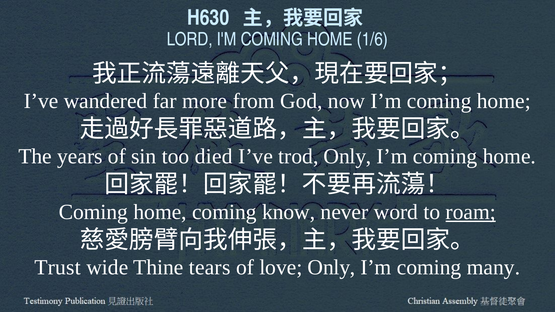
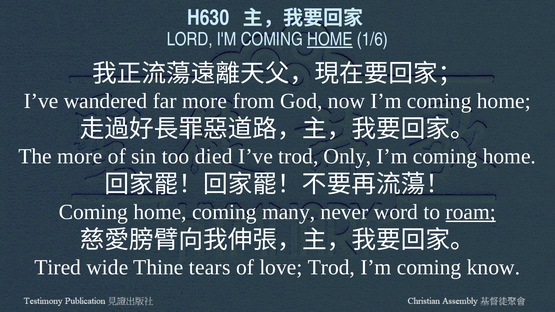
HOME underline: none -> present (330, 39)
The years: years -> more (80, 157)
know: know -> many (289, 212)
Trust: Trust -> Tired (58, 268)
love Only: Only -> Trod (331, 268)
many: many -> know (493, 268)
